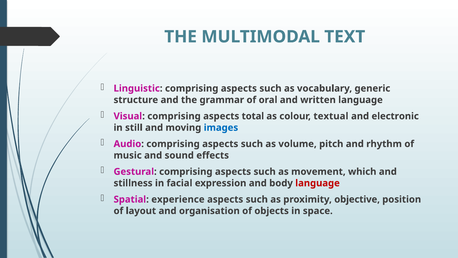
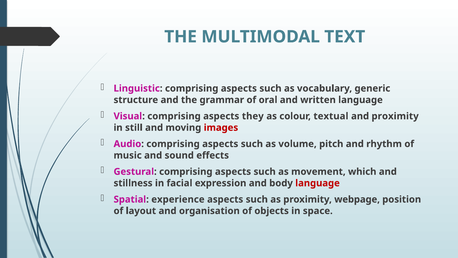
total: total -> they (253, 116)
and electronic: electronic -> proximity (395, 116)
images colour: blue -> red (221, 127)
objective: objective -> webpage (357, 199)
